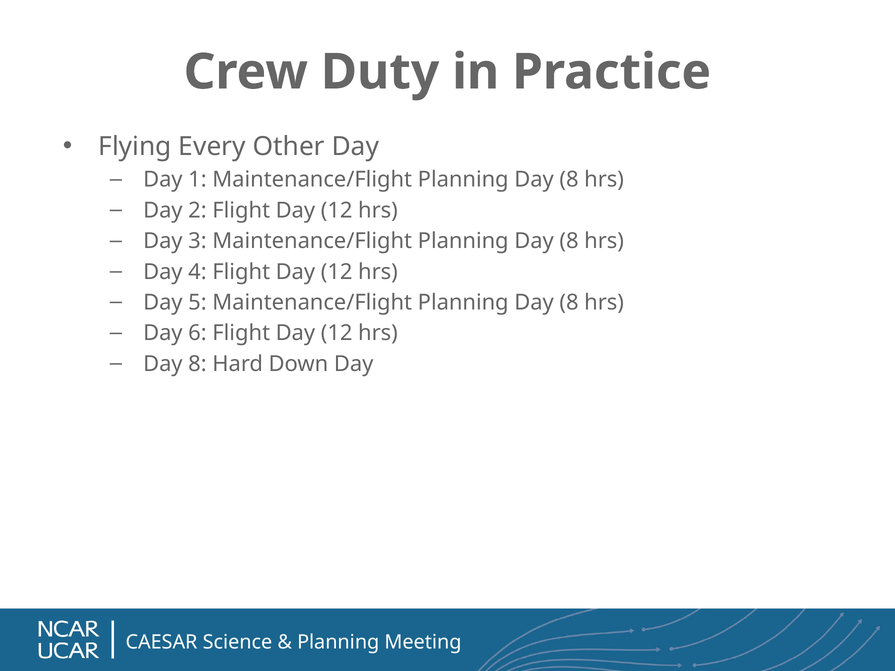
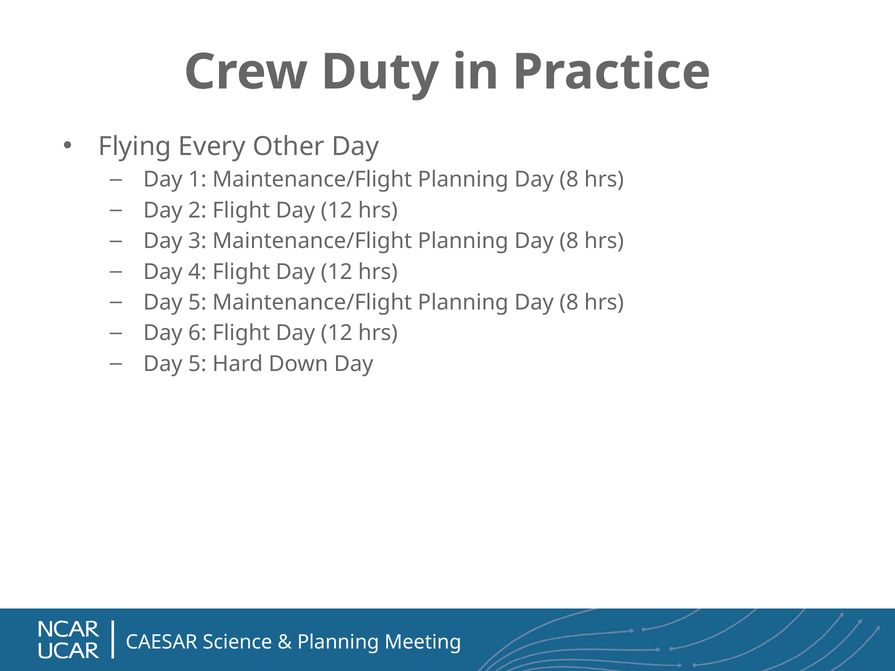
8: 8 -> 5 (197, 364)
